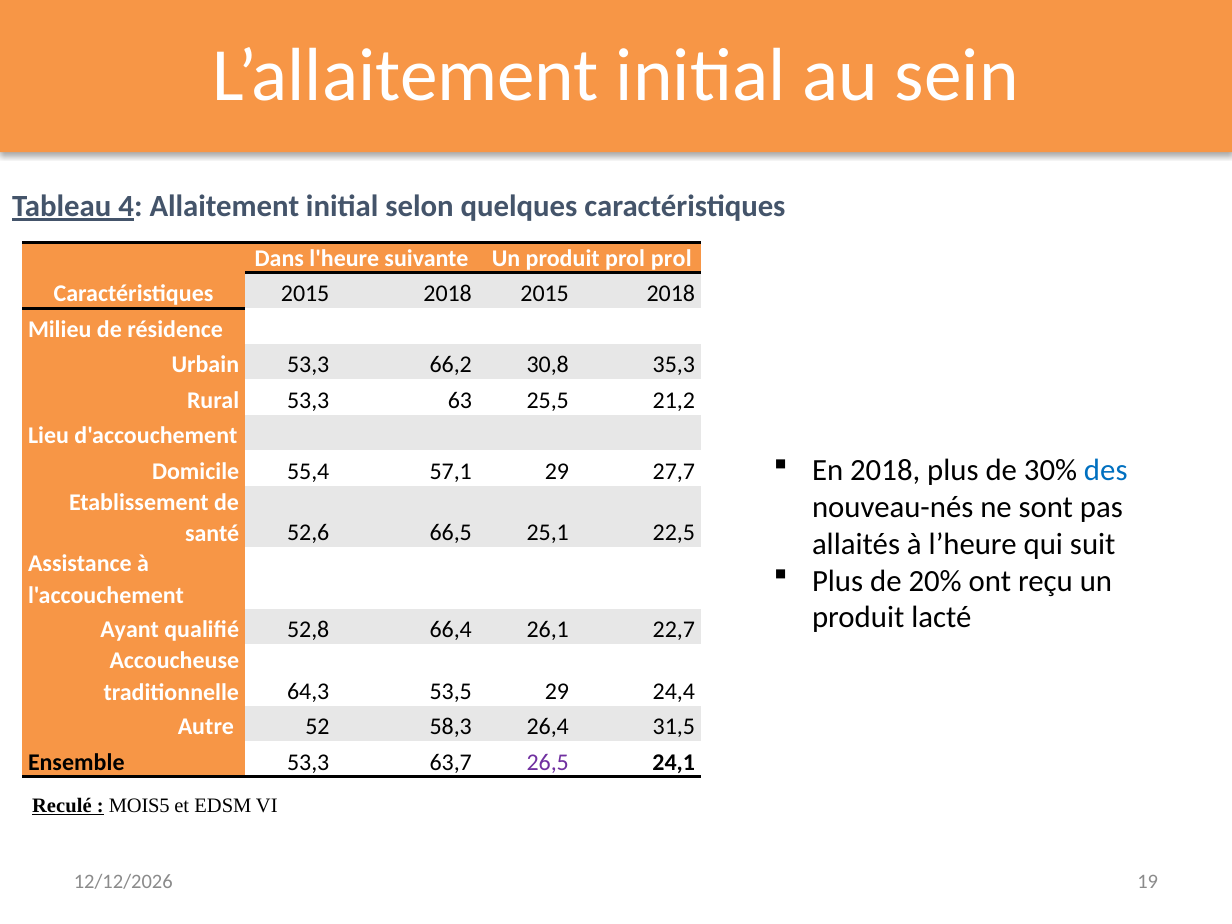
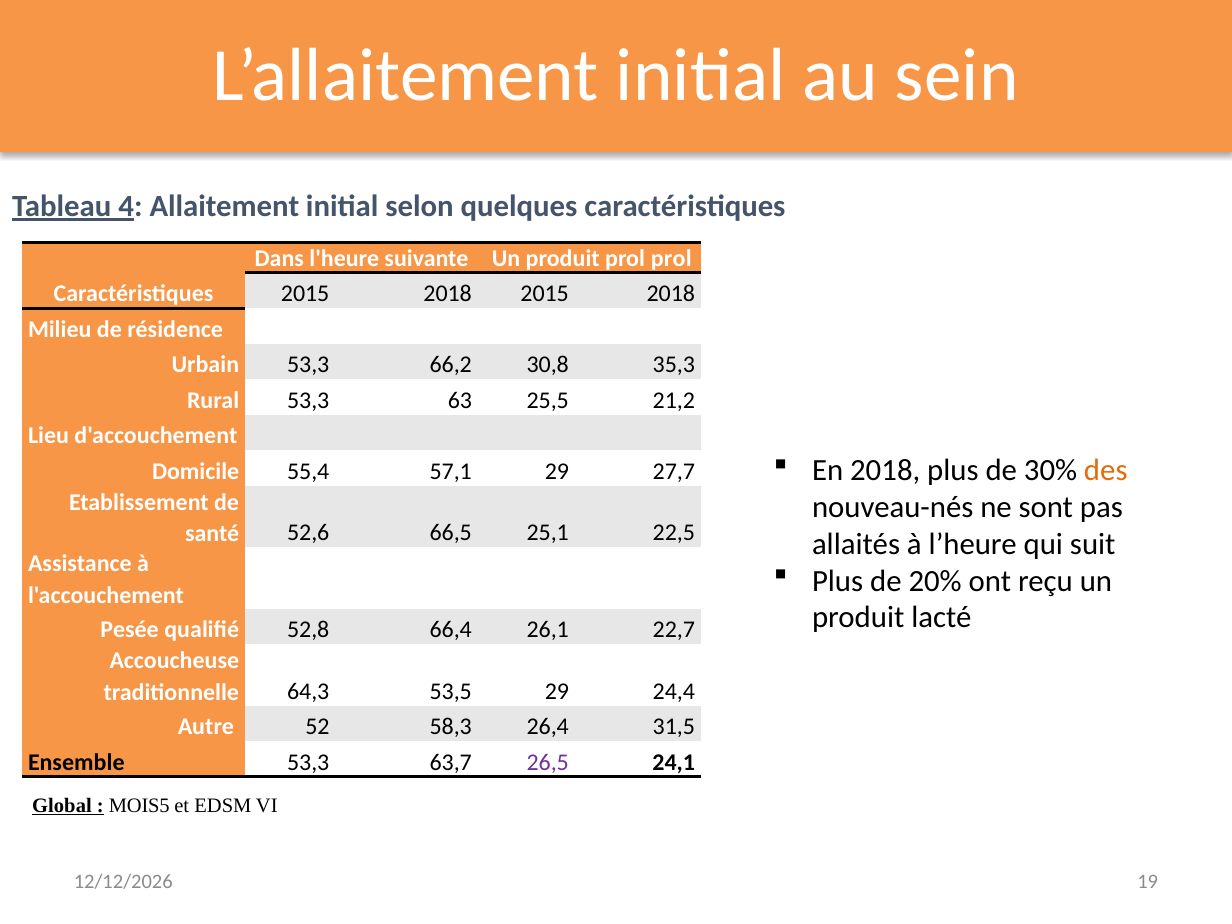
des colour: blue -> orange (1106, 470)
Ayant: Ayant -> Pesée (130, 630)
Reculé: Reculé -> Global (62, 805)
